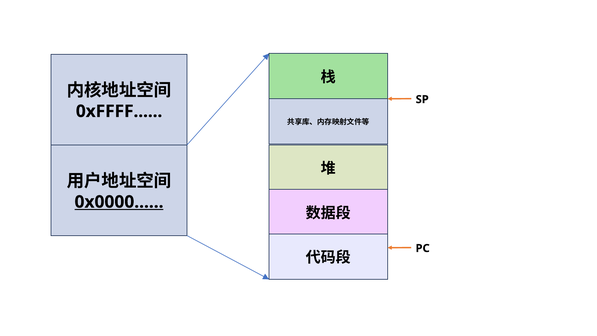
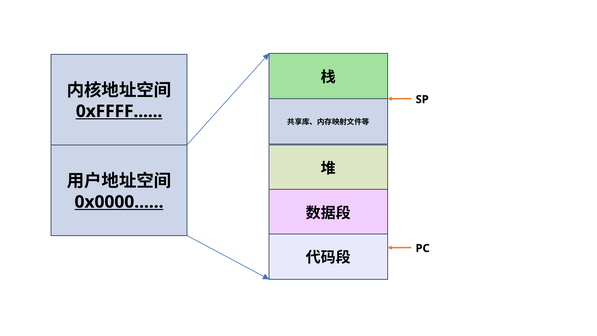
0xFFFF underline: none -> present (119, 111)
